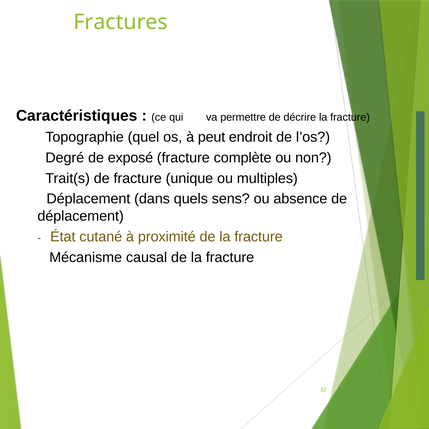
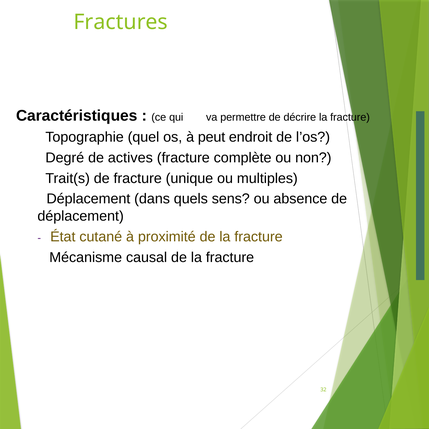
exposé: exposé -> actives (130, 158)
